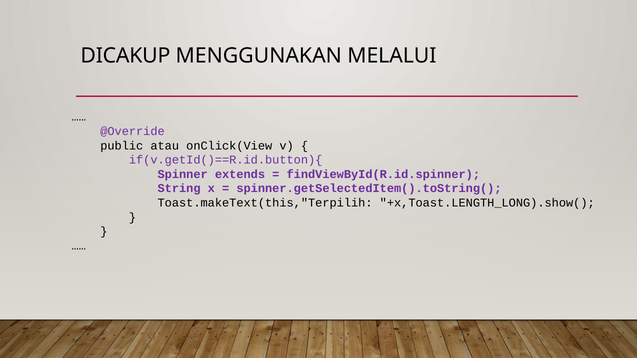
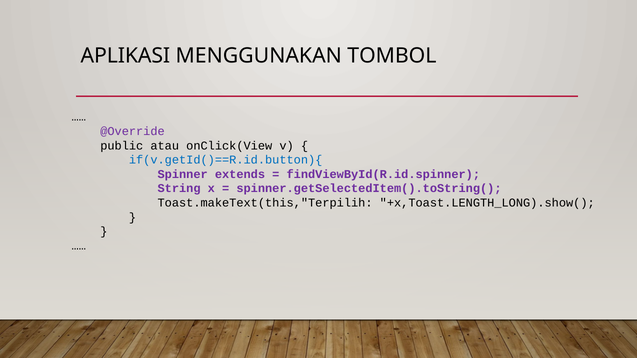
DICAKUP: DICAKUP -> APLIKASI (125, 56)
MELALUI: MELALUI -> TOMBOL (392, 56)
if(v.getId()==R.id.button){ colour: purple -> blue (226, 160)
